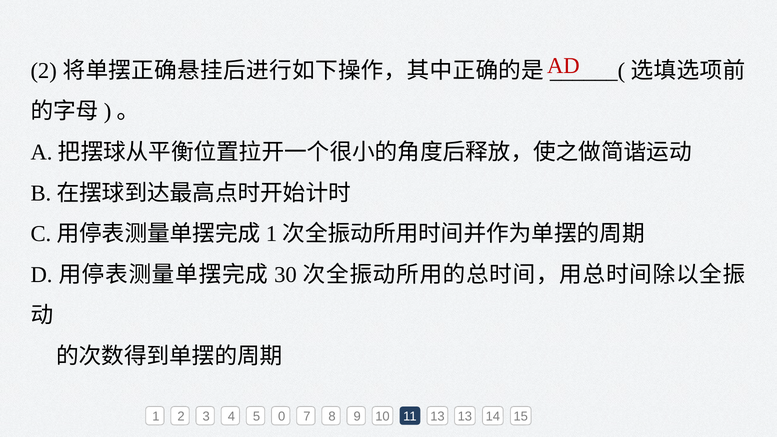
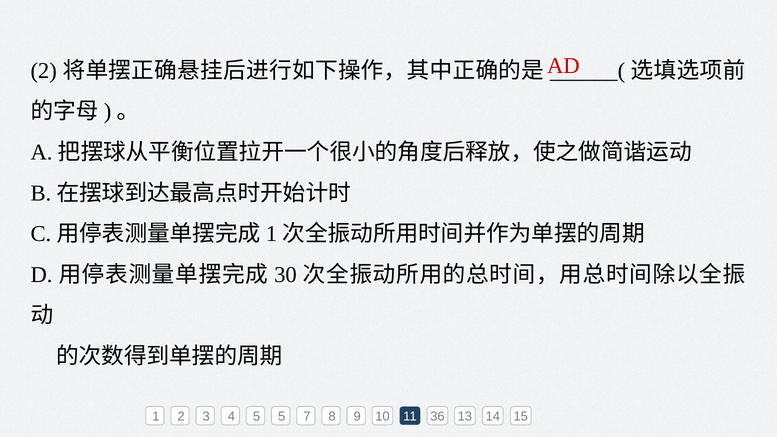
5 0: 0 -> 5 (282, 417)
11 13: 13 -> 36 (437, 417)
